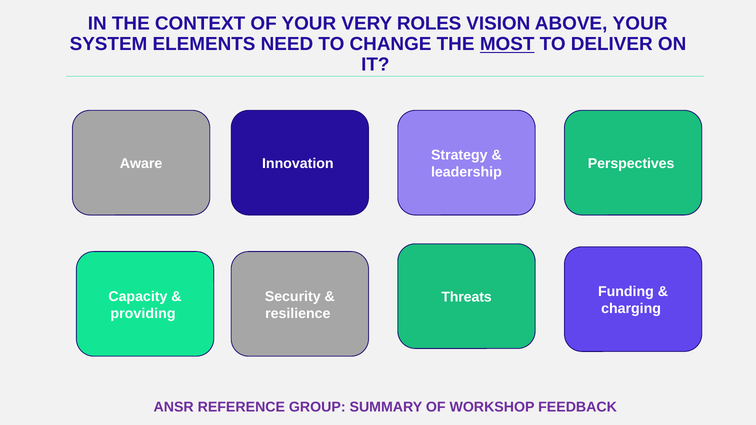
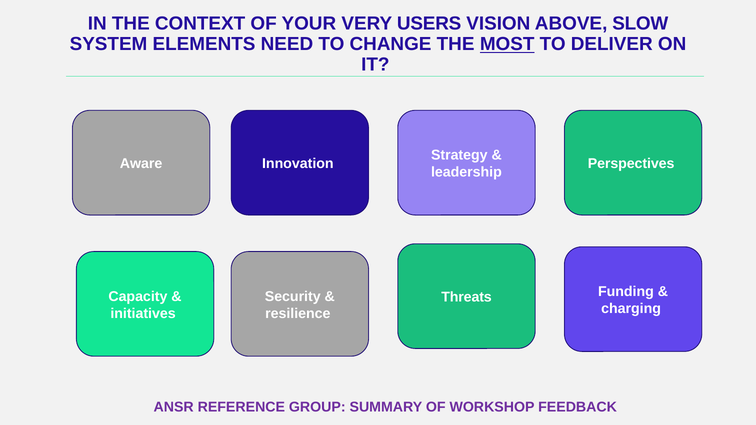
ROLES: ROLES -> USERS (429, 24)
ABOVE YOUR: YOUR -> SLOW (640, 24)
providing: providing -> initiatives (143, 314)
